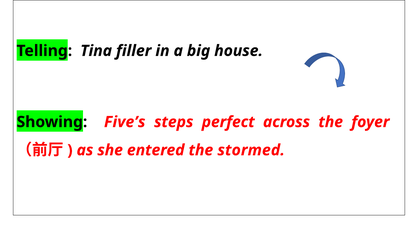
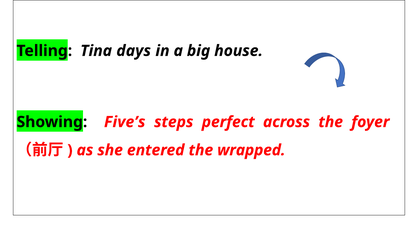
filler: filler -> days (134, 51)
stormed: stormed -> wrapped (251, 150)
